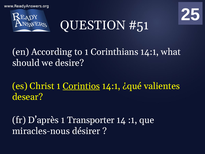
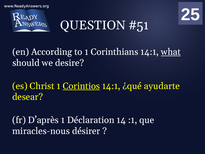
what underline: none -> present (171, 52)
valientes: valientes -> ayudarte (162, 86)
Transporter: Transporter -> Déclaration (91, 120)
